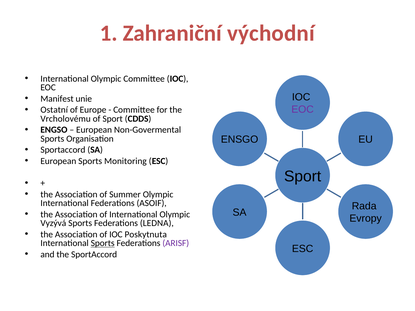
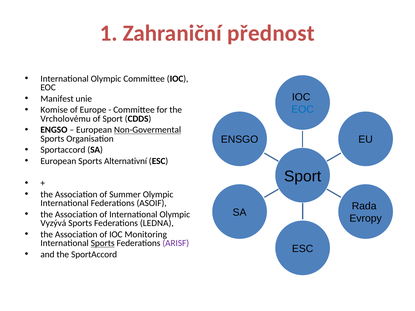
východní: východní -> přednost (271, 33)
EOC colour: purple -> blue (303, 110)
Ostatní: Ostatní -> Komise (54, 110)
Non-Govermental underline: none -> present (148, 130)
Monitoring: Monitoring -> Alternativní (126, 161)
Poskytnuta: Poskytnuta -> Monitoring (146, 235)
